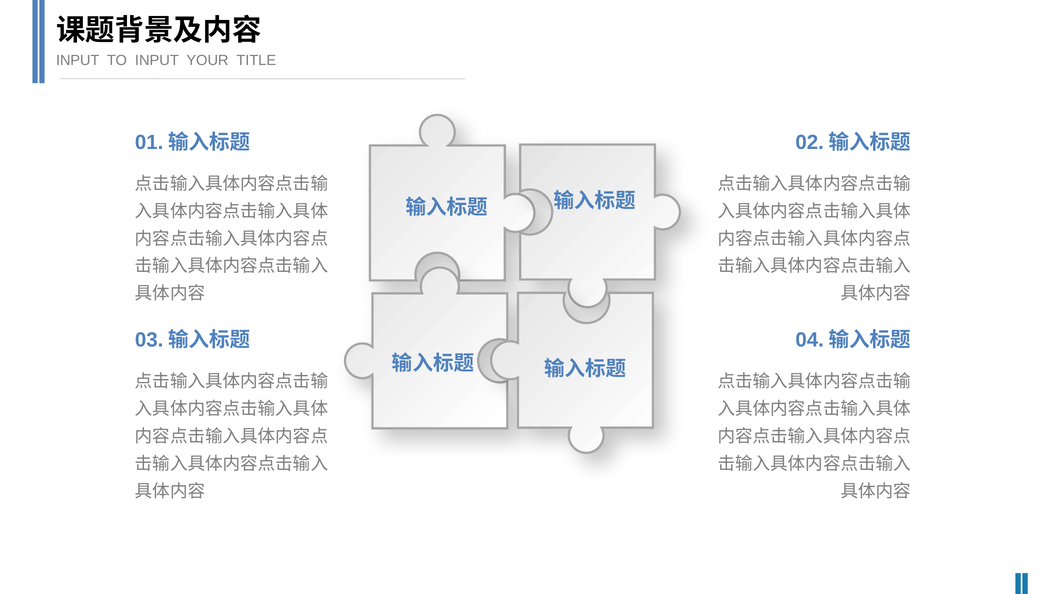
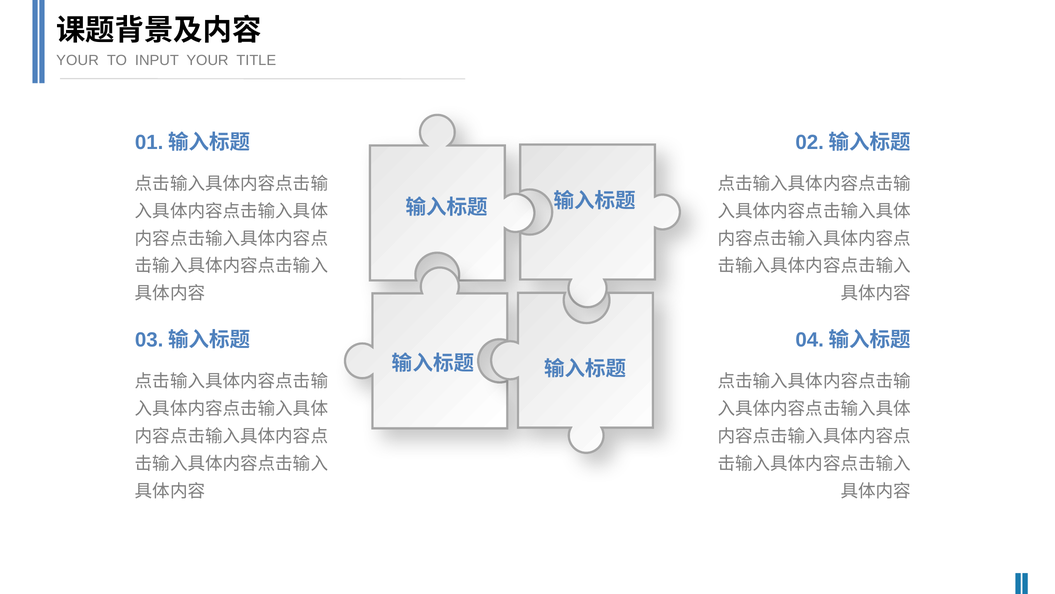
INPUT: INPUT -> YOUR (78, 60)
